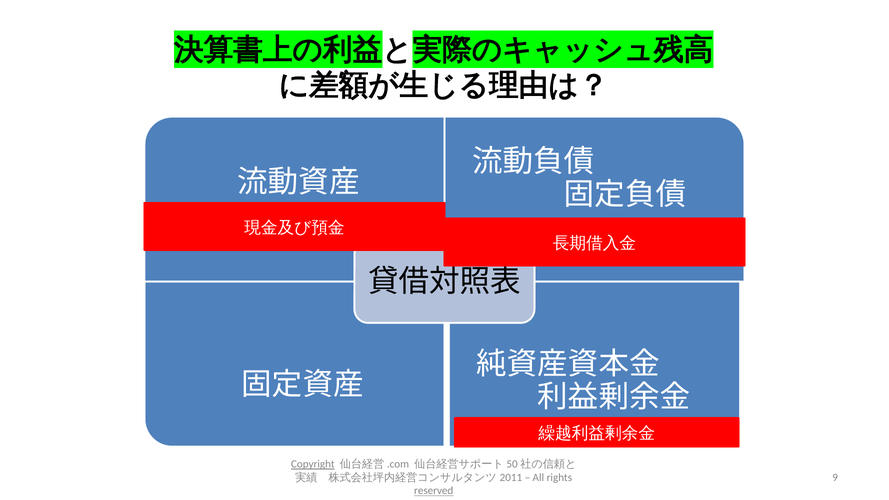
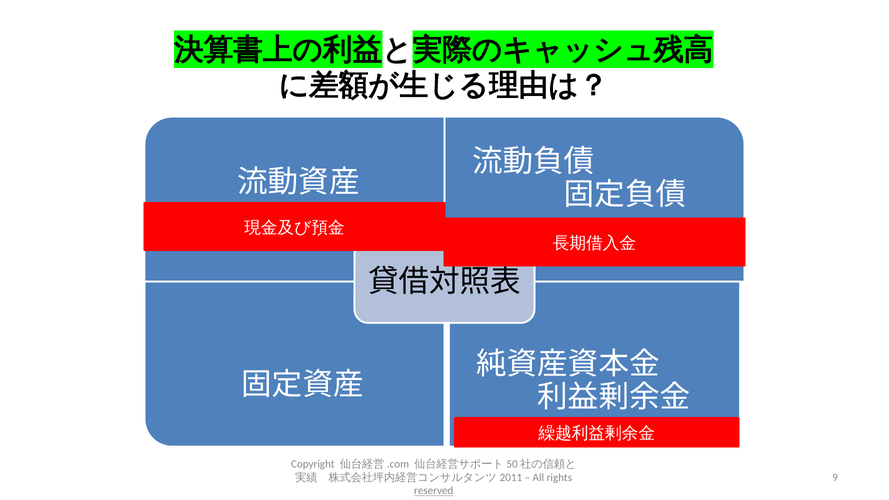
Copyright underline: present -> none (313, 464)
